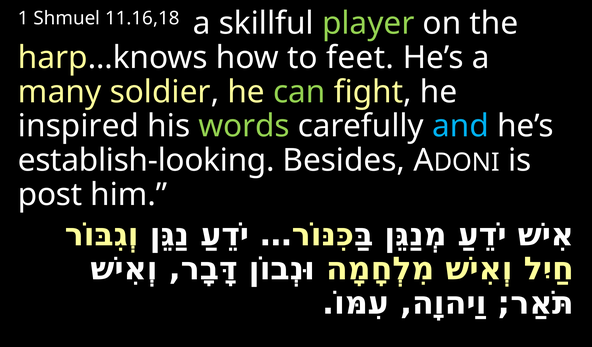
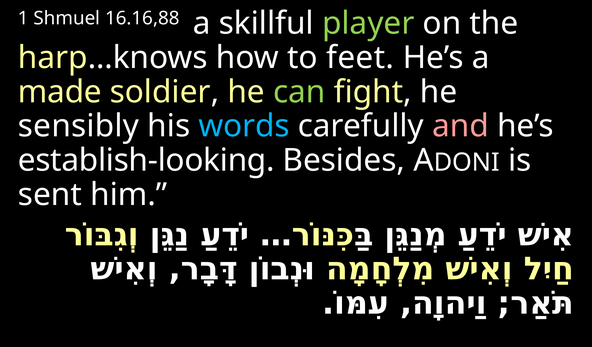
11.16,18: 11.16,18 -> 16.16,88 (142, 18)
many: many -> made (60, 92)
inspired: inspired -> sensibly (78, 126)
words colour: light green -> light blue (244, 126)
and colour: light blue -> pink (460, 126)
post: post -> sent (50, 195)
